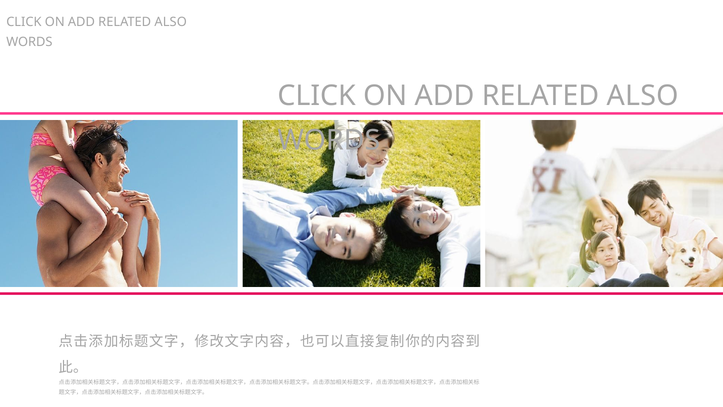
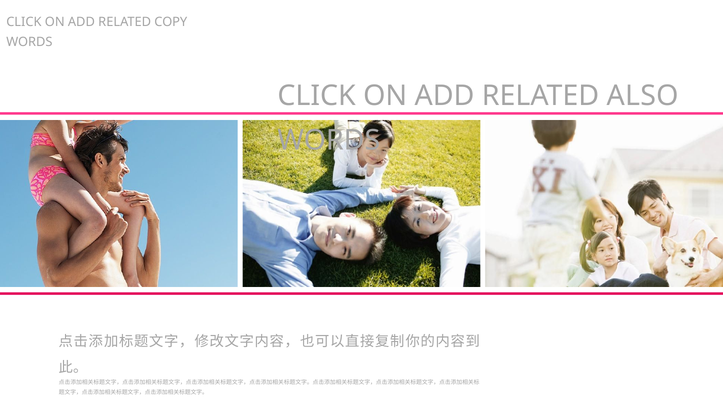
ALSO: ALSO -> COPY (171, 22)
